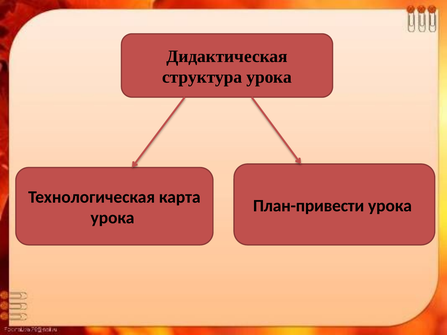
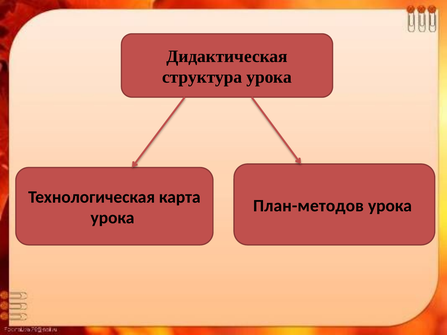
План-привести: План-привести -> План-методов (308, 206)
